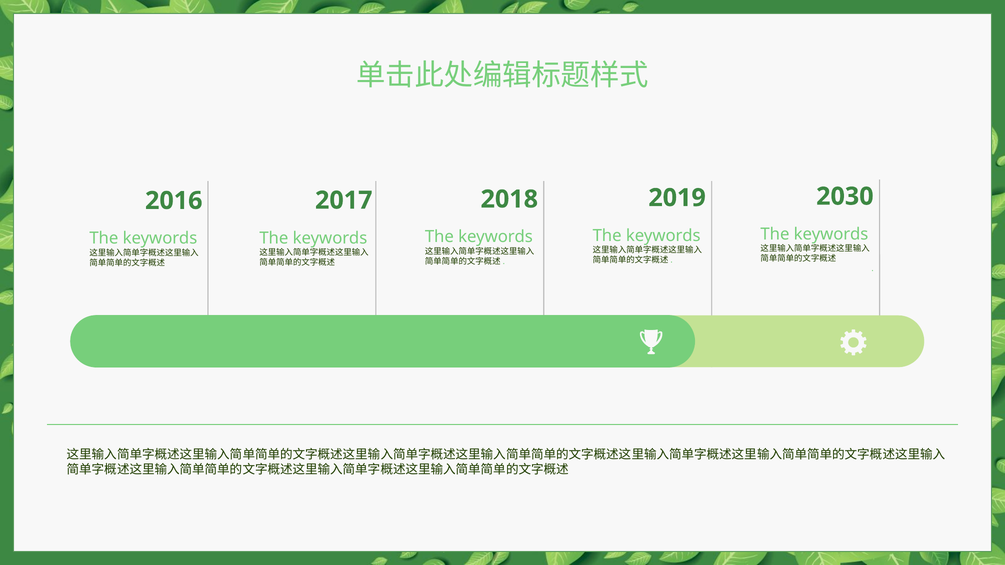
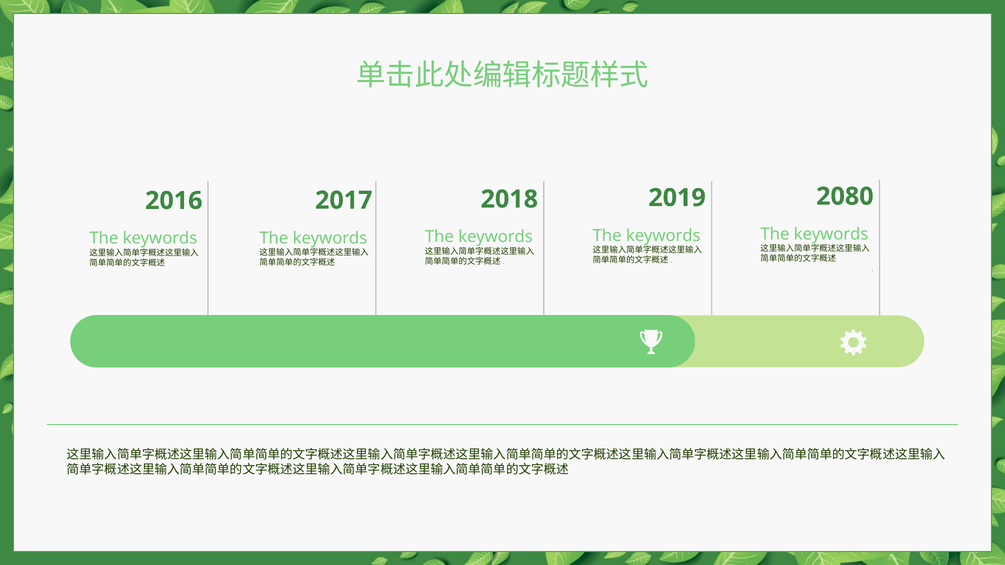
2030: 2030 -> 2080 (845, 197)
